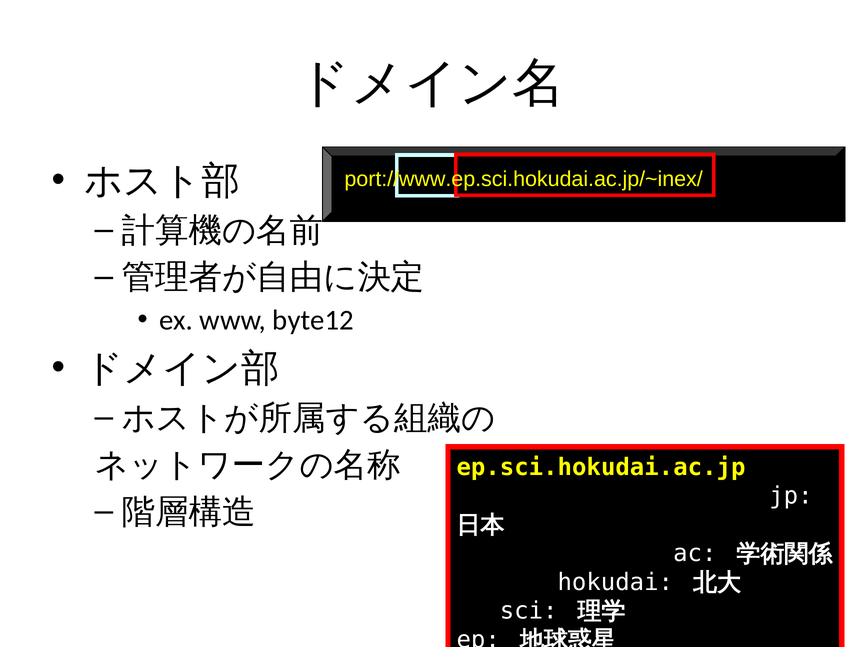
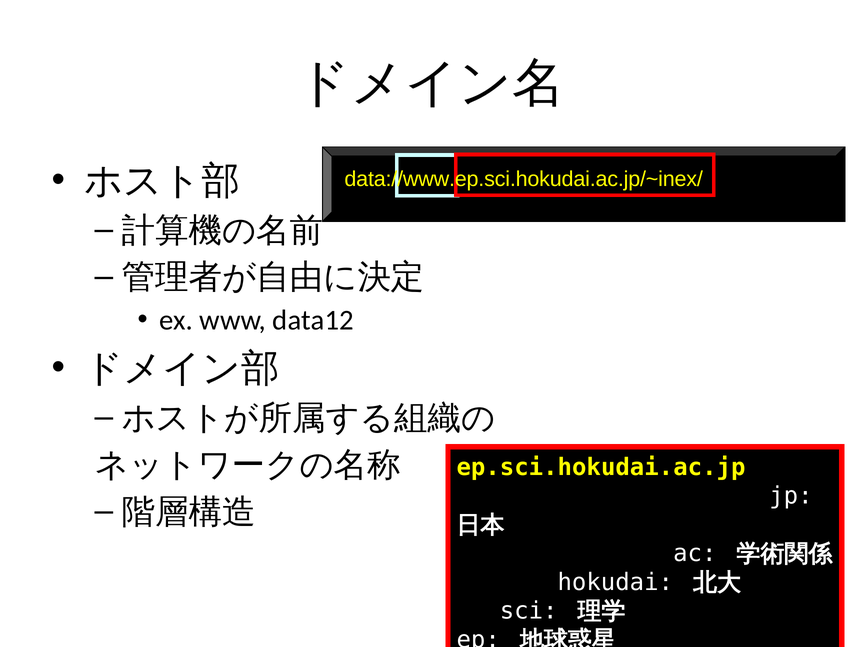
port://www.ep.sci.hokudai.ac.jp/~inex/: port://www.ep.sci.hokudai.ac.jp/~inex/ -> data://www.ep.sci.hokudai.ac.jp/~inex/ (524, 179)
byte12: byte12 -> data12 (313, 320)
